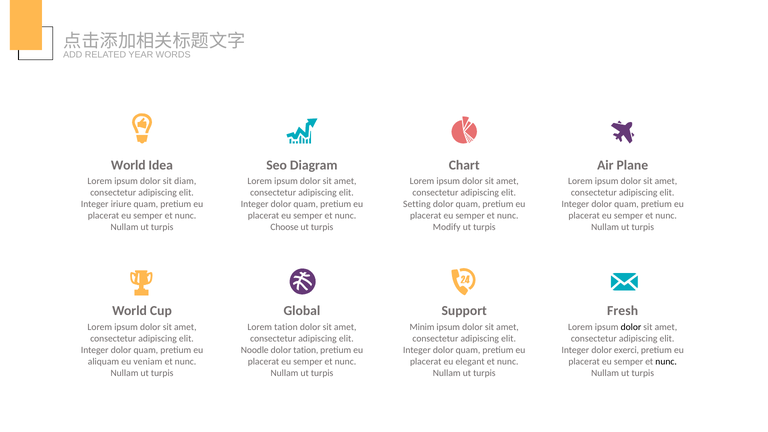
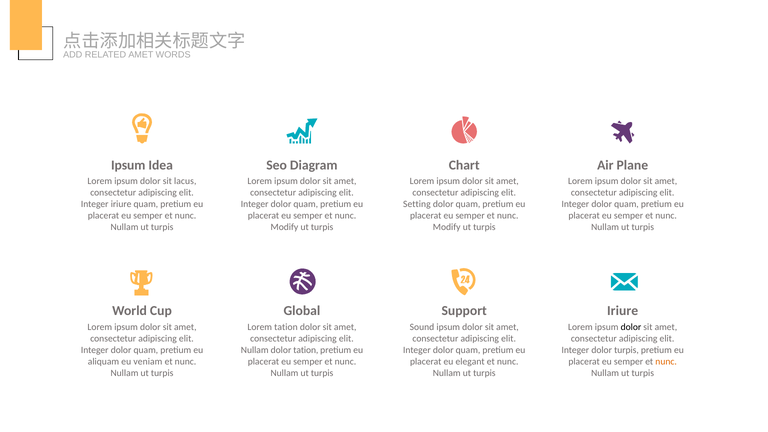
RELATED YEAR: YEAR -> AMET (141, 55)
World: World -> Ipsum (128, 165)
diam: diam -> lacus (185, 181)
Choose: Choose -> Modify (284, 227)
Fresh: Fresh -> Iriure (623, 311)
Minim: Minim -> Sound (422, 327)
Noodle: Noodle -> Nullam (255, 350)
dolor exerci: exerci -> turpis (626, 350)
nunc colour: black -> orange (666, 361)
